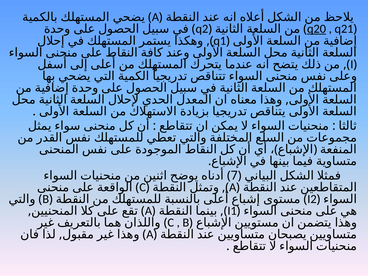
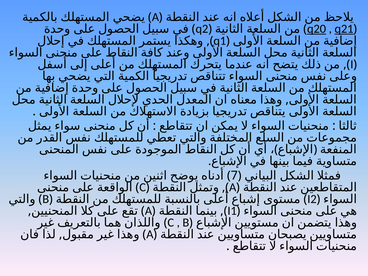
q21 underline: none -> present (344, 29)
